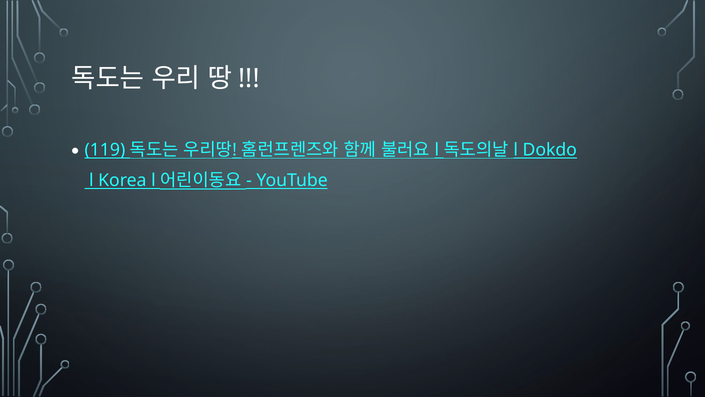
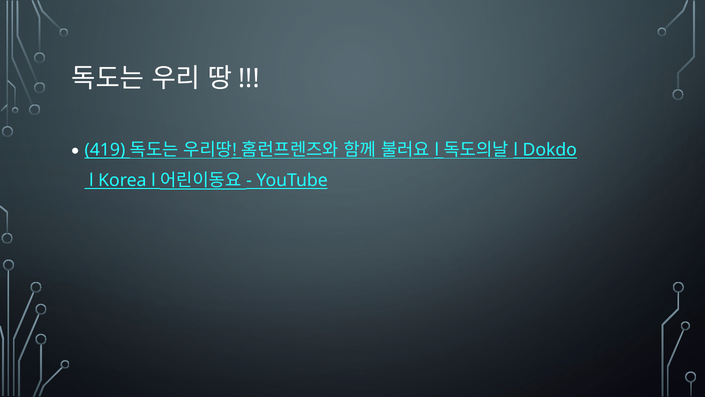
119: 119 -> 419 (105, 150)
